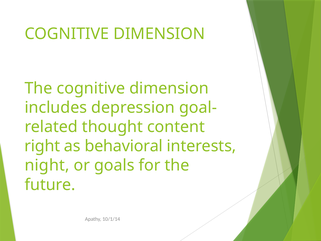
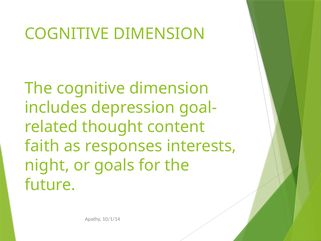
right: right -> faith (42, 146)
behavioral: behavioral -> responses (124, 146)
